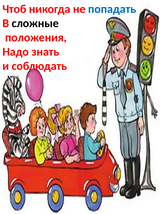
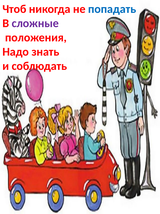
сложные colour: black -> purple (35, 23)
